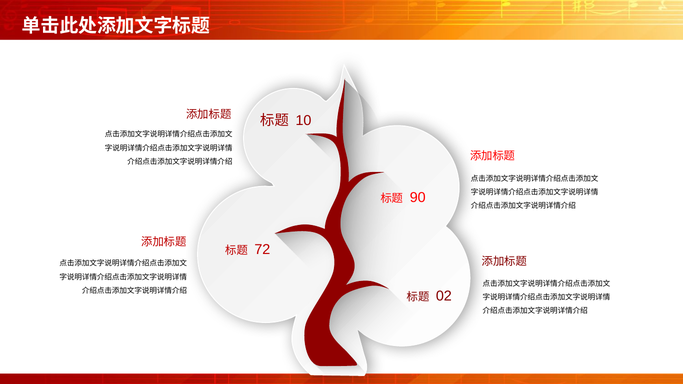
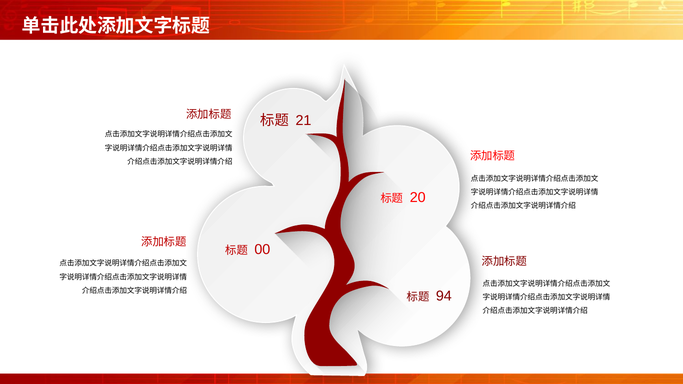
10: 10 -> 21 (303, 120)
90: 90 -> 20 (418, 198)
72: 72 -> 00 (262, 250)
02: 02 -> 94 (444, 296)
